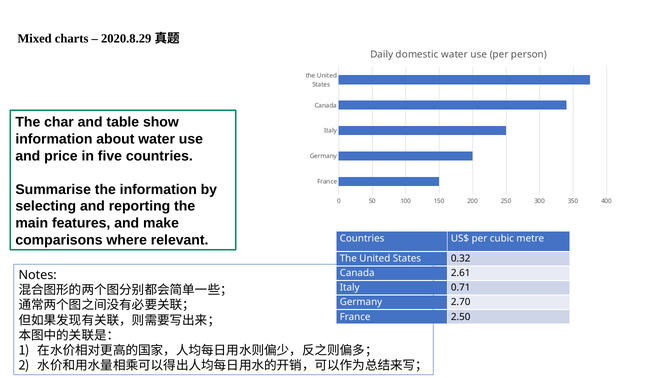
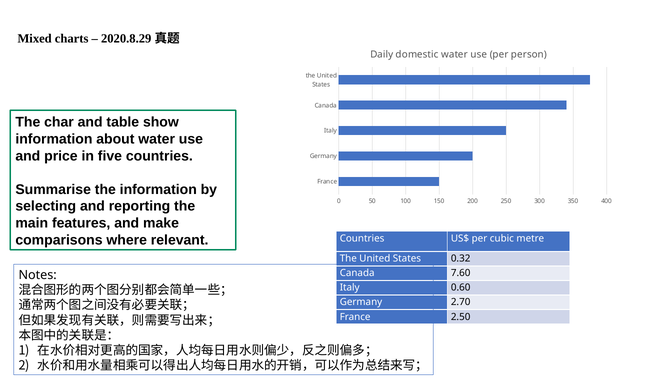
2.61: 2.61 -> 7.60 (461, 273)
0.71: 0.71 -> 0.60 (461, 288)
